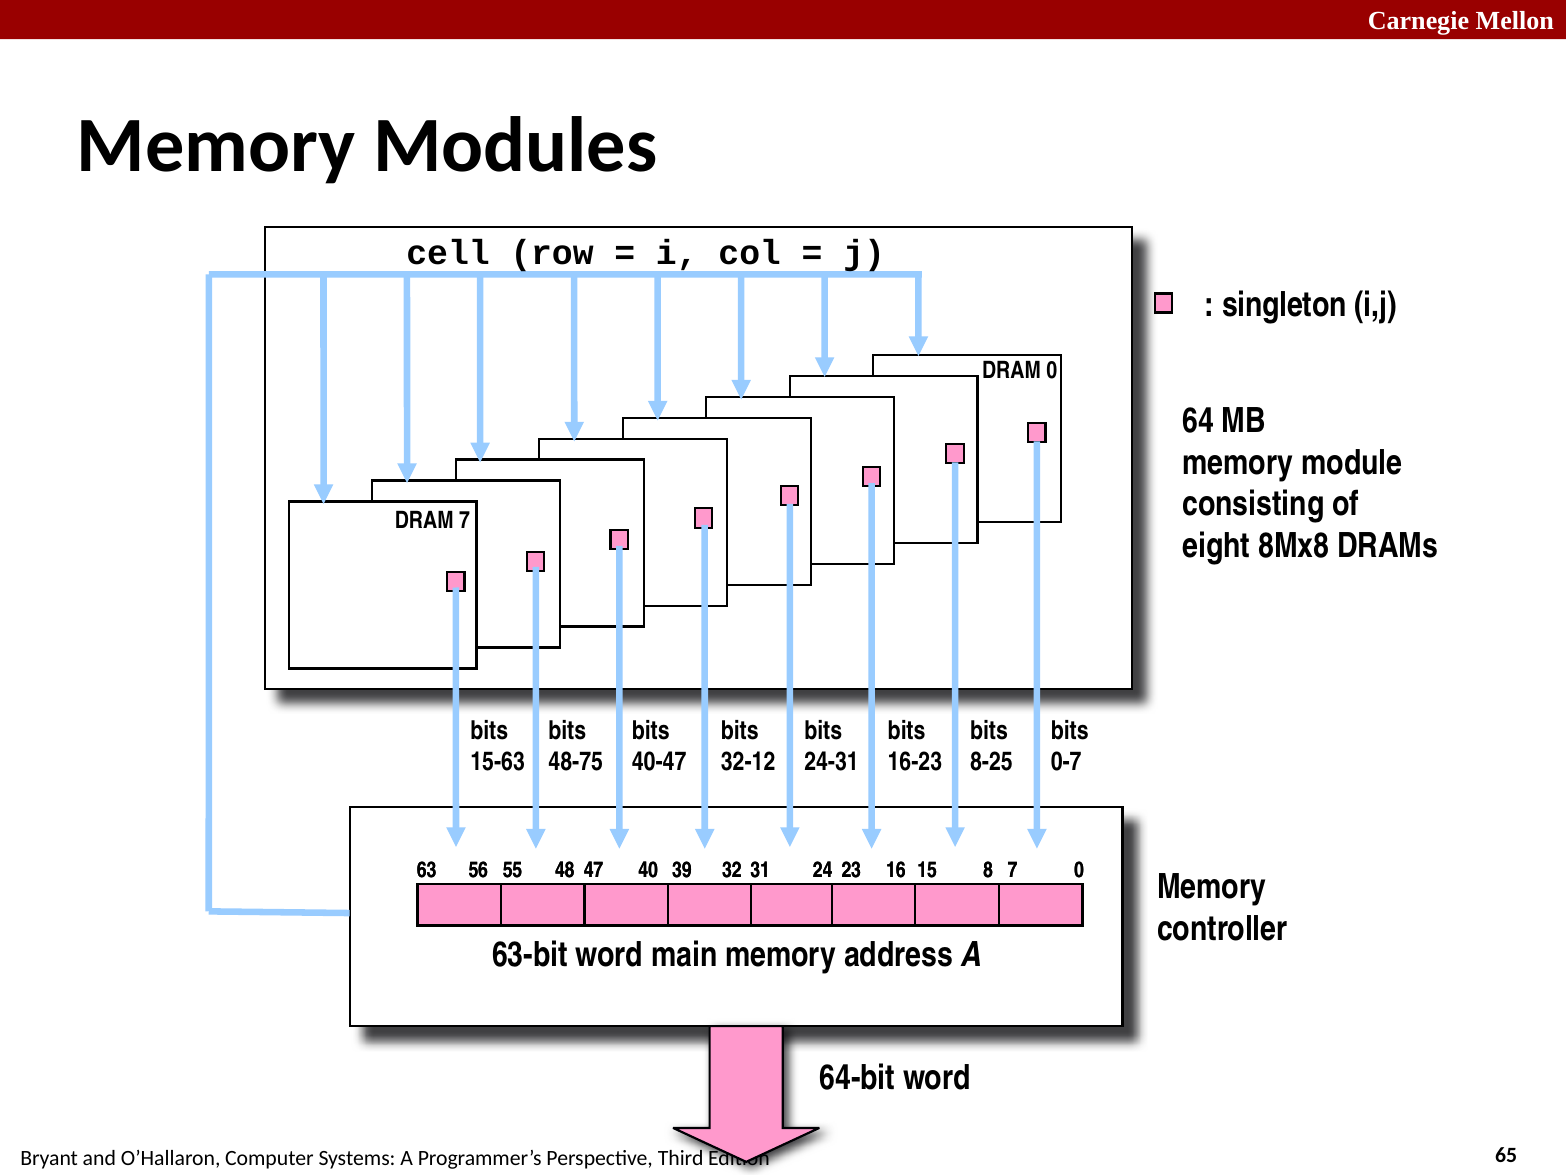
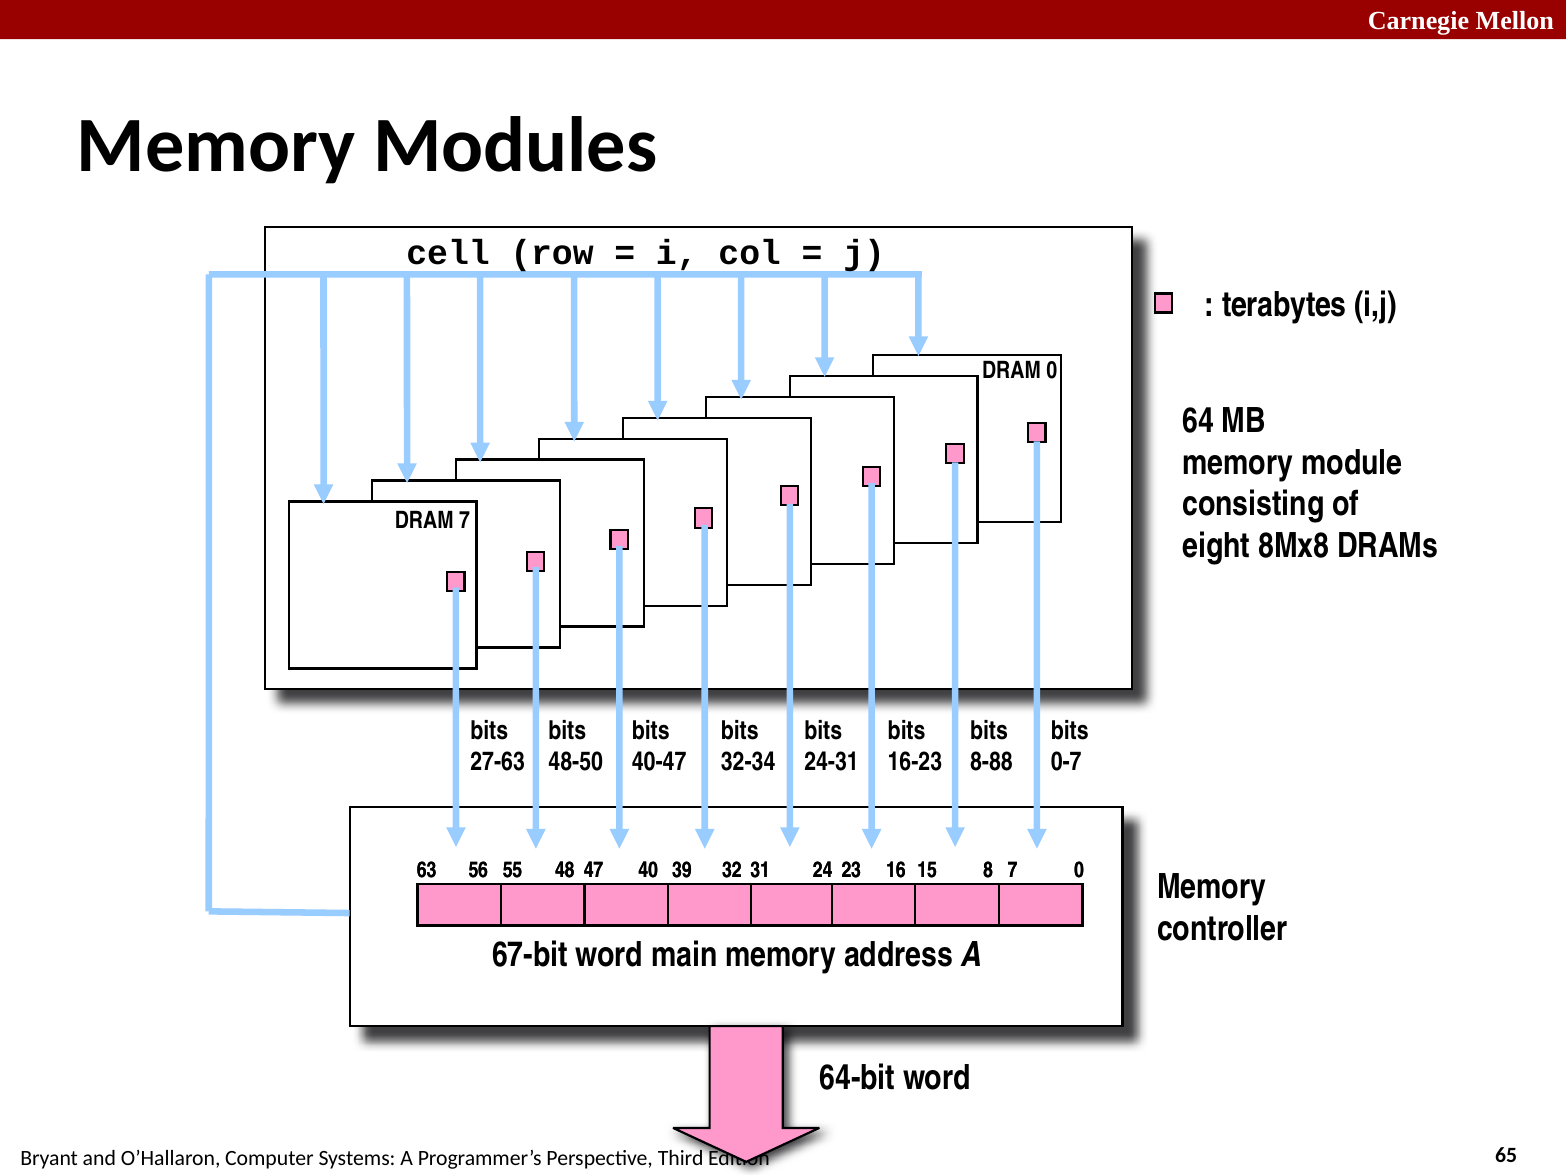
singleton: singleton -> terabytes (1284, 305)
15-63: 15-63 -> 27-63 (498, 762)
48-75: 48-75 -> 48-50 (576, 762)
32-12: 32-12 -> 32-34 (748, 762)
8-25: 8-25 -> 8-88 (991, 762)
63-bit: 63-bit -> 67-bit (530, 955)
